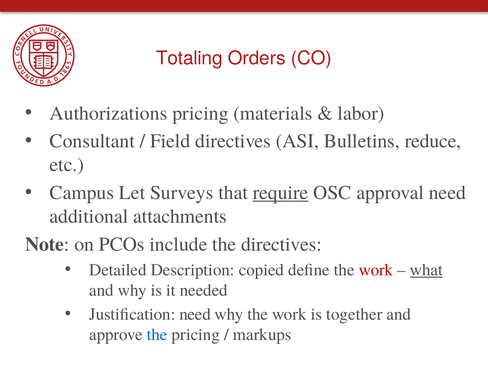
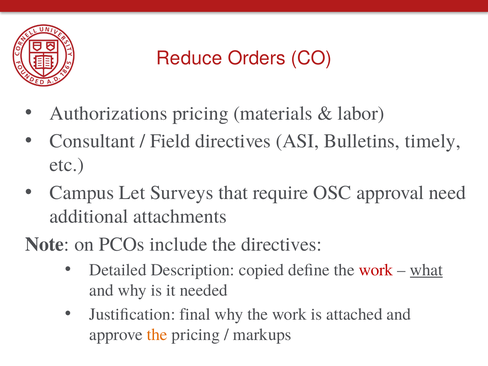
Totaling: Totaling -> Reduce (189, 58)
reduce: reduce -> timely (433, 141)
require underline: present -> none (281, 193)
Justification need: need -> final (195, 314)
together: together -> attached (354, 314)
the colour: blue -> orange (157, 335)
